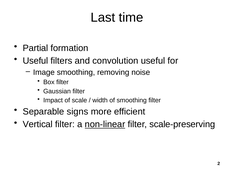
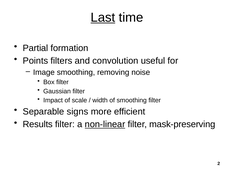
Last underline: none -> present (103, 17)
Useful: Useful -> Points (35, 61)
Vertical: Vertical -> Results (38, 125)
scale-preserving: scale-preserving -> mask-preserving (182, 125)
